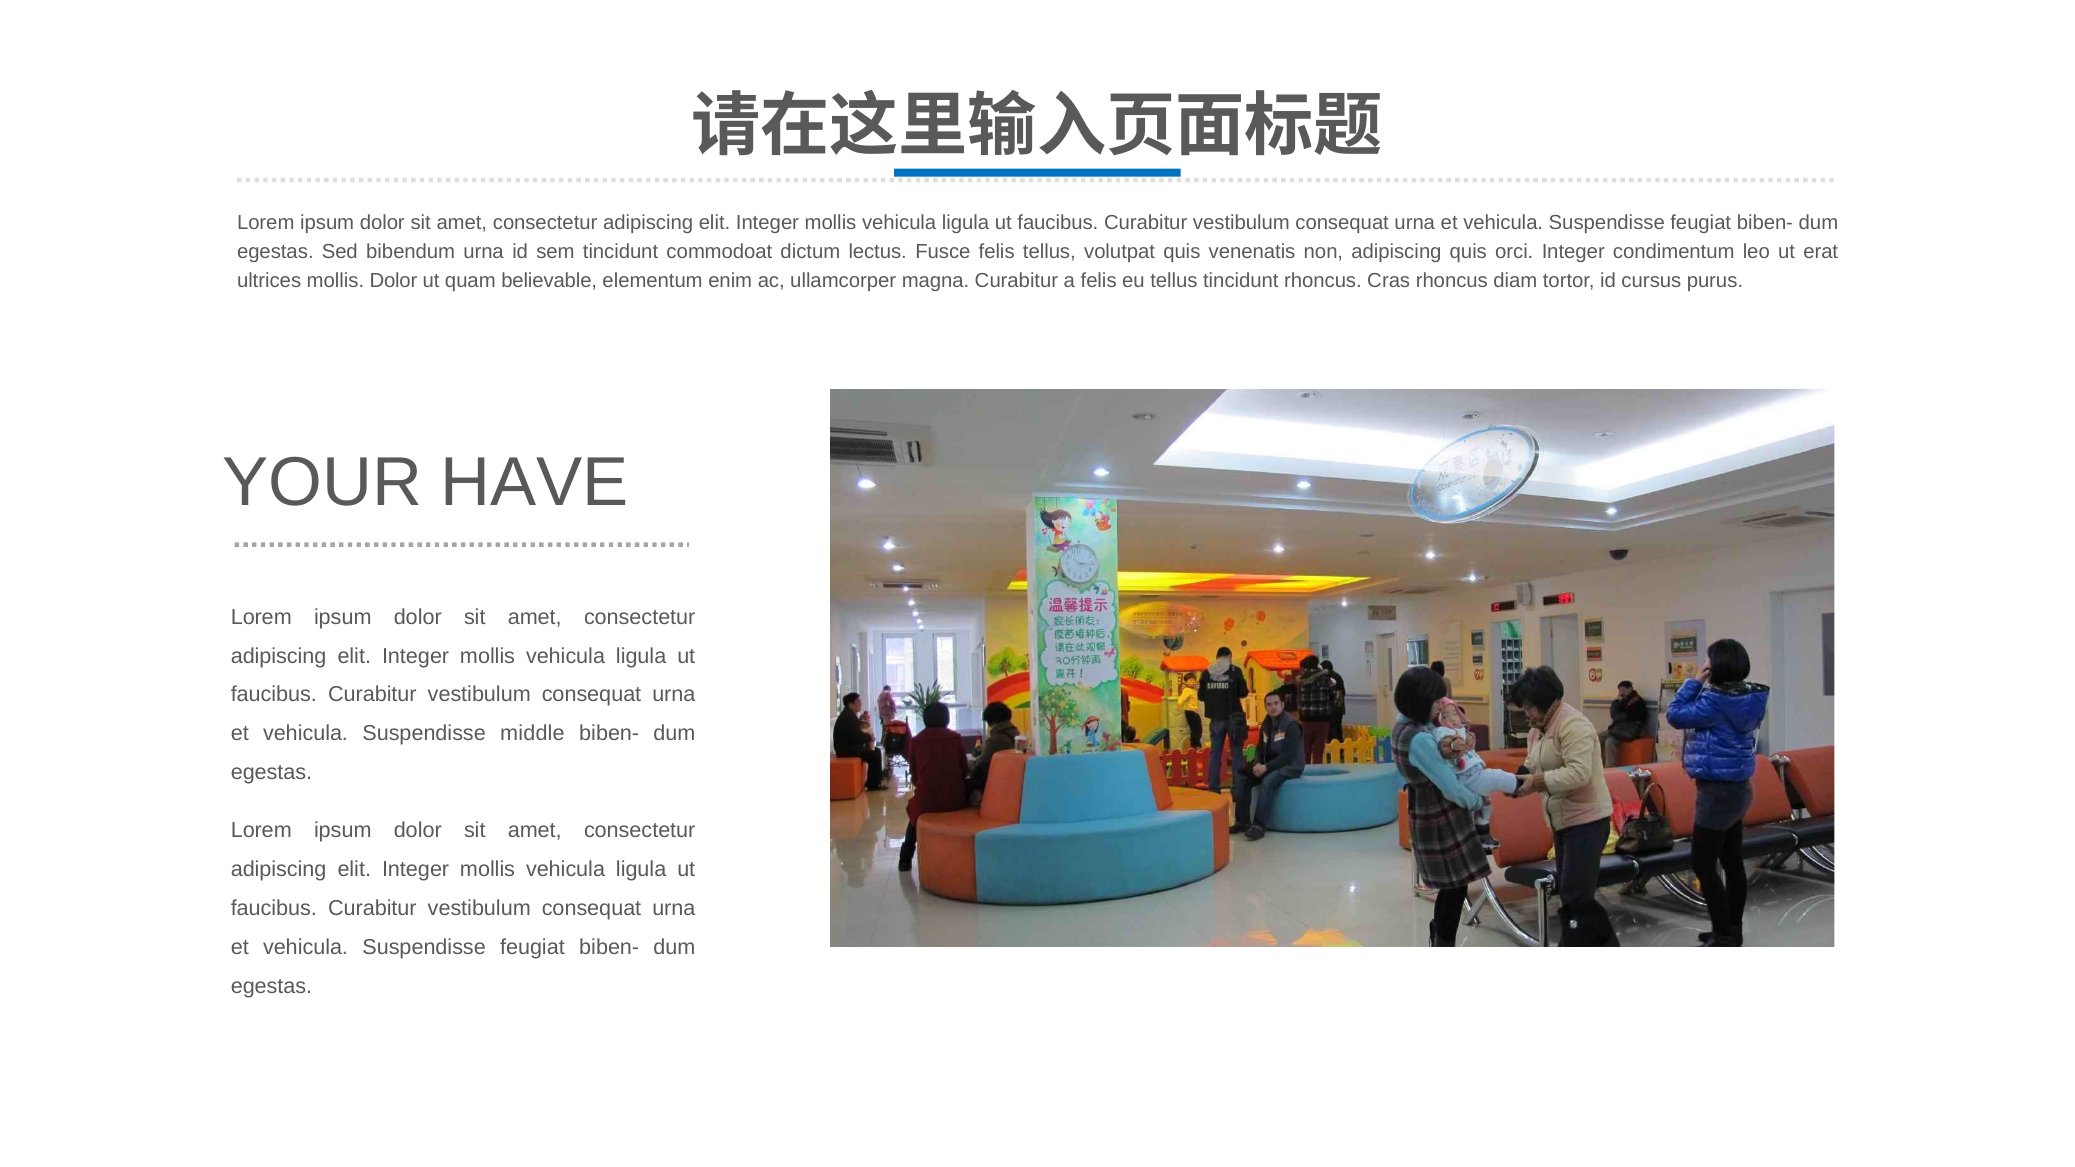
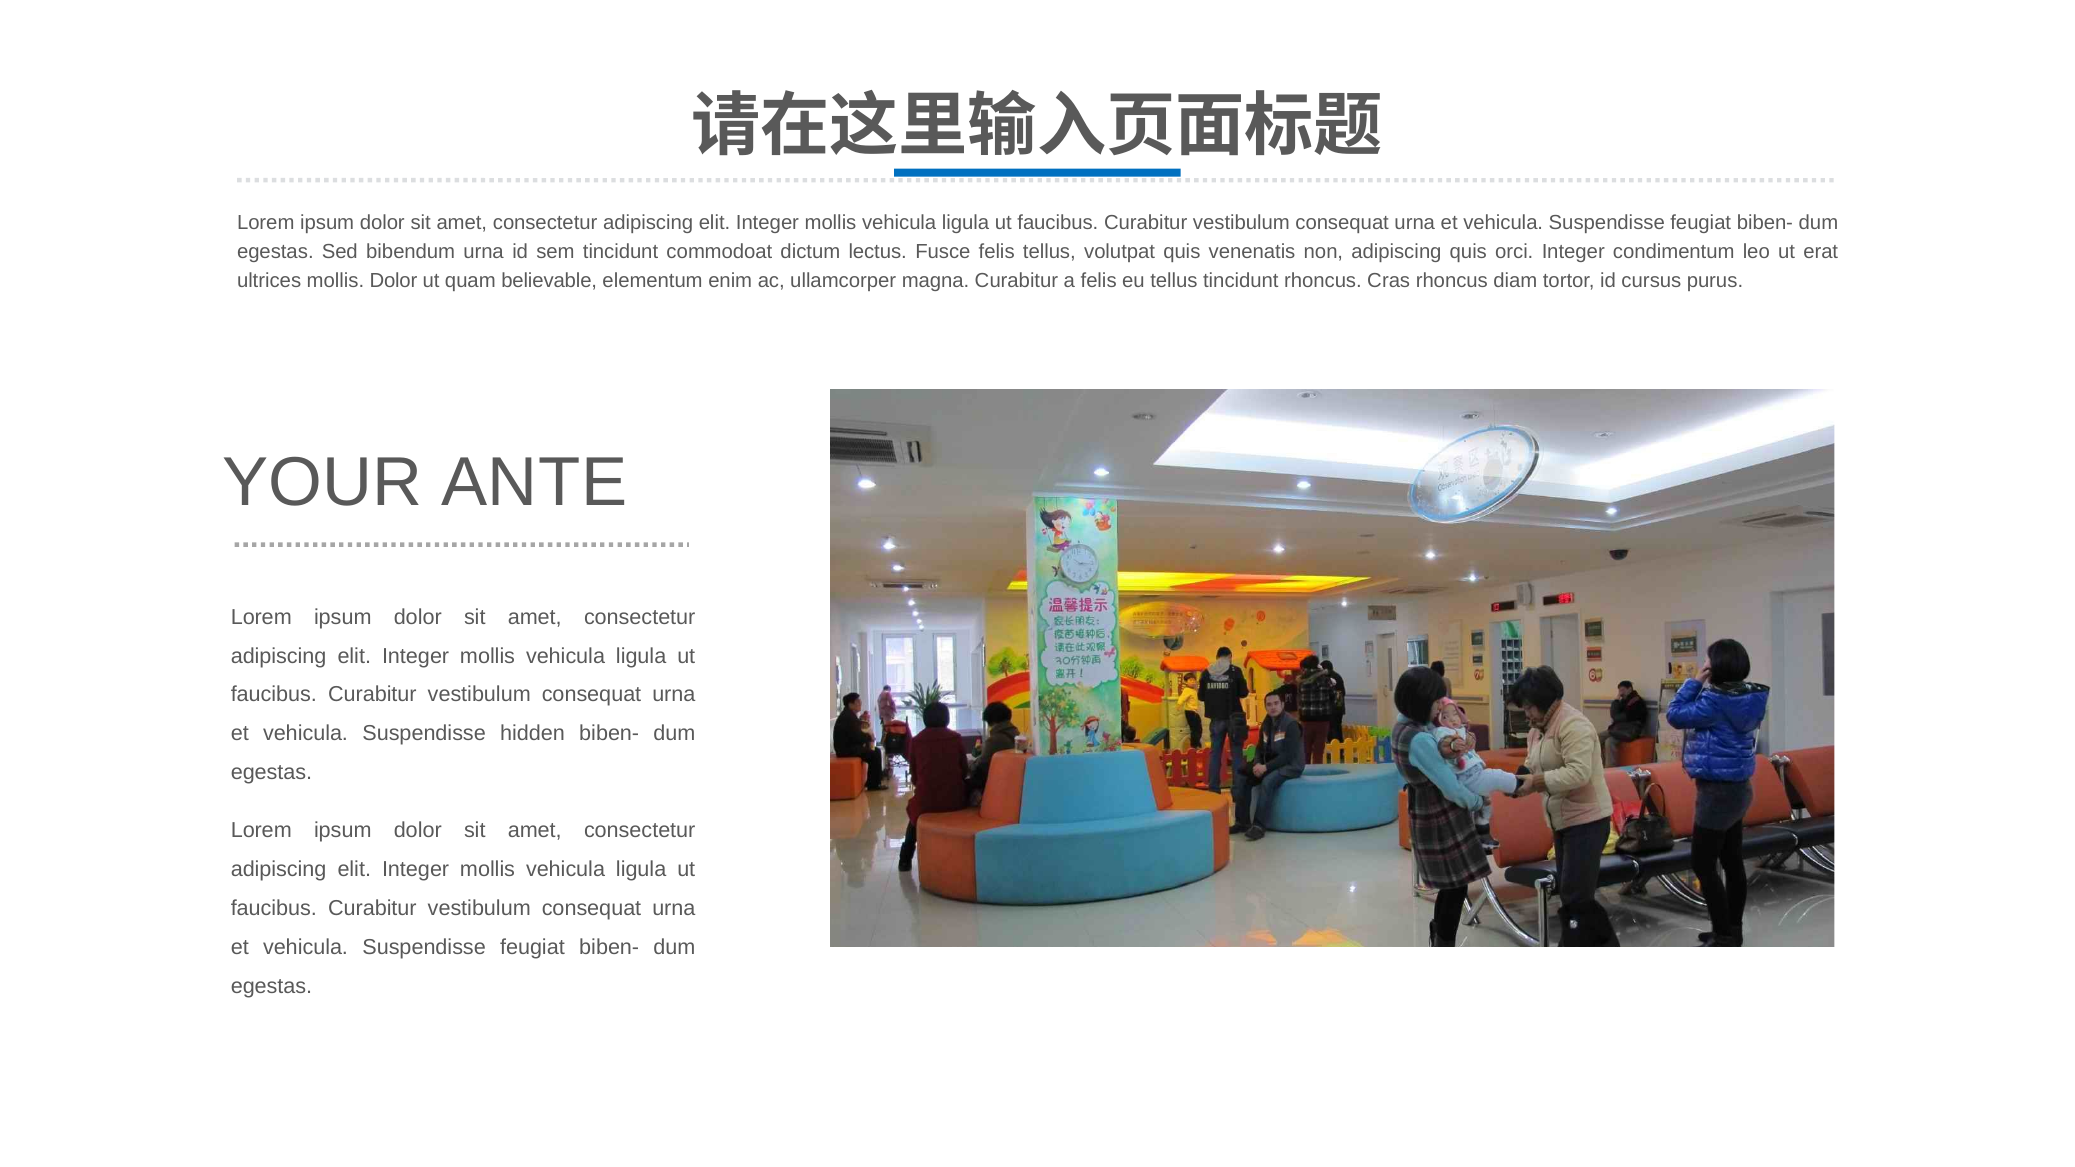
HAVE: HAVE -> ANTE (534, 482)
middle: middle -> hidden (533, 734)
